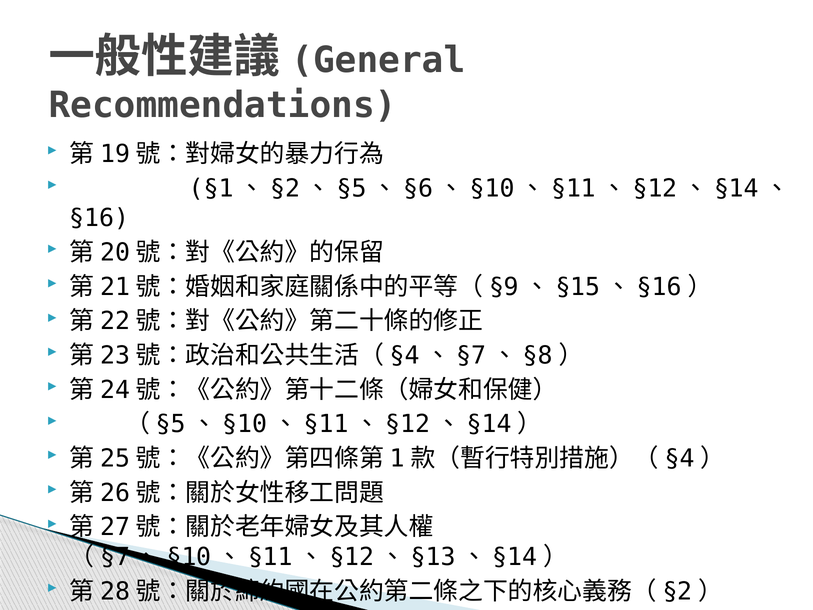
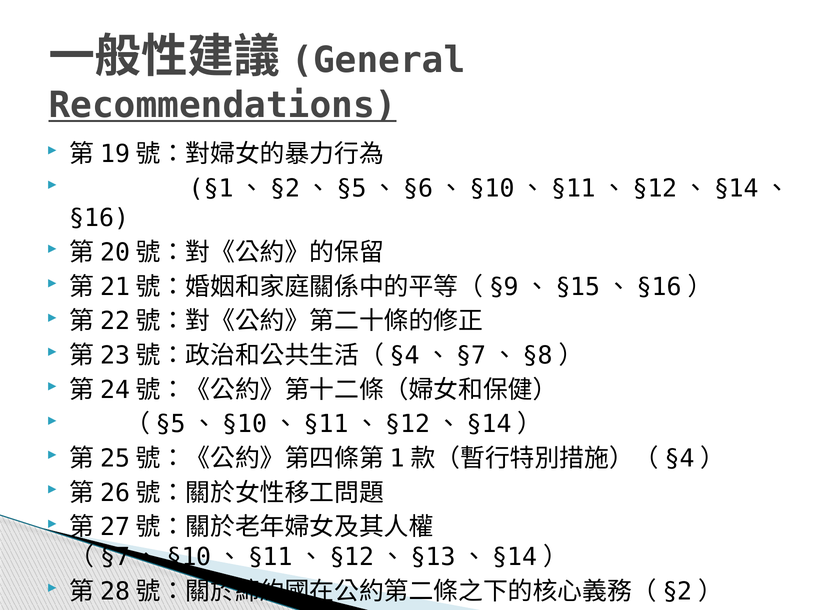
Recommendations underline: none -> present (223, 106)
